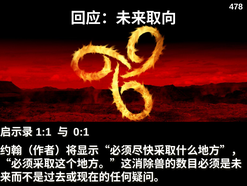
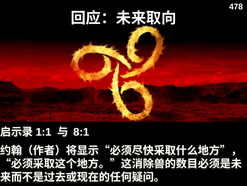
0:1: 0:1 -> 8:1 (81, 131)
